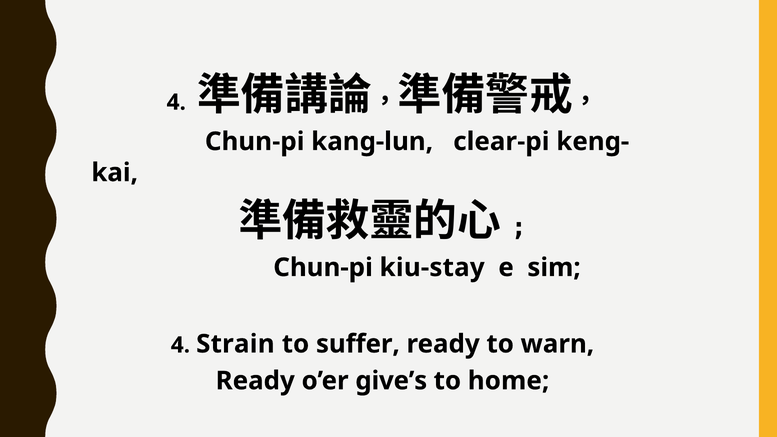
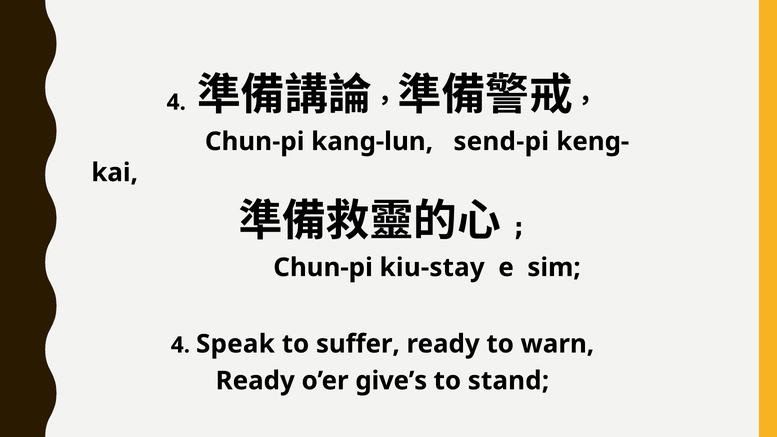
clear-pi: clear-pi -> send-pi (501, 142)
Strain: Strain -> Speak (235, 344)
home: home -> stand (508, 381)
